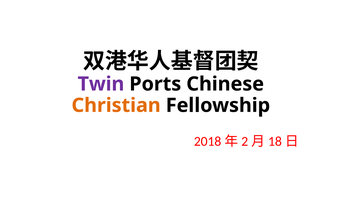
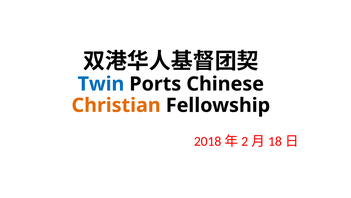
Twin colour: purple -> blue (101, 84)
